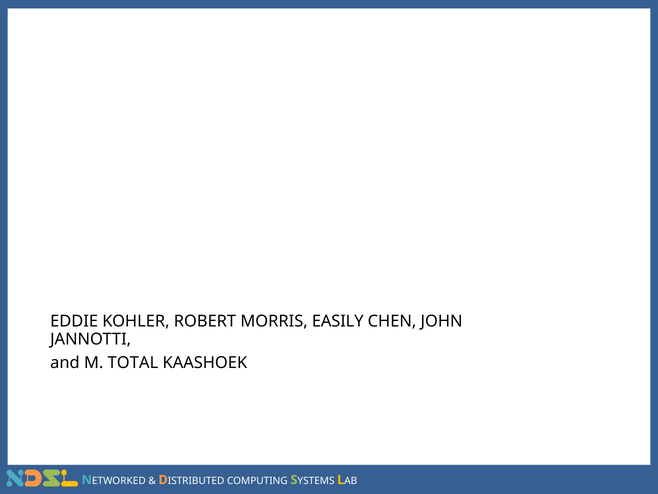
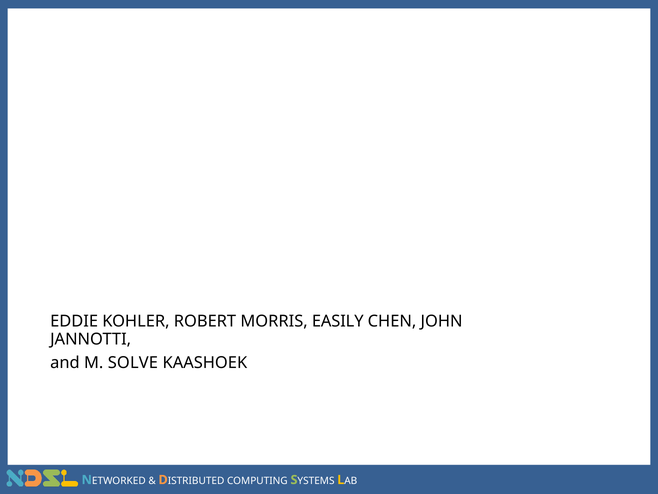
TOTAL: TOTAL -> SOLVE (133, 363)
